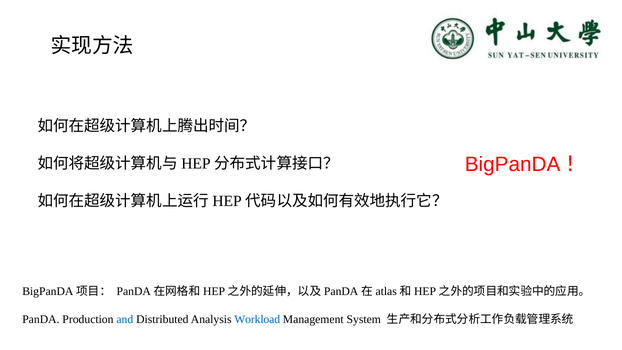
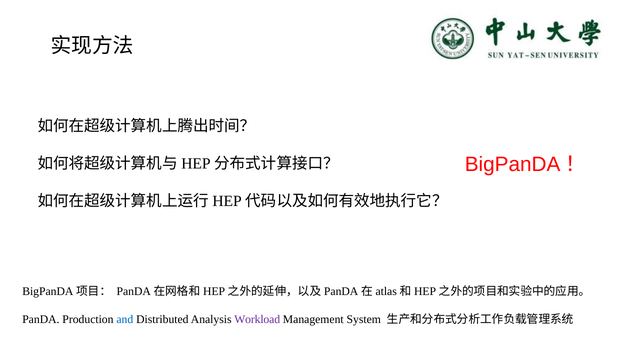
Workload colour: blue -> purple (257, 319)
